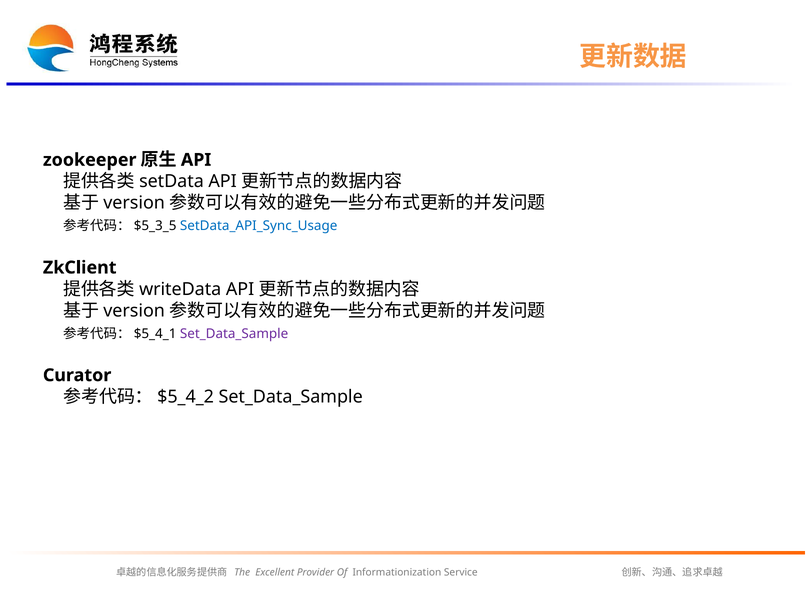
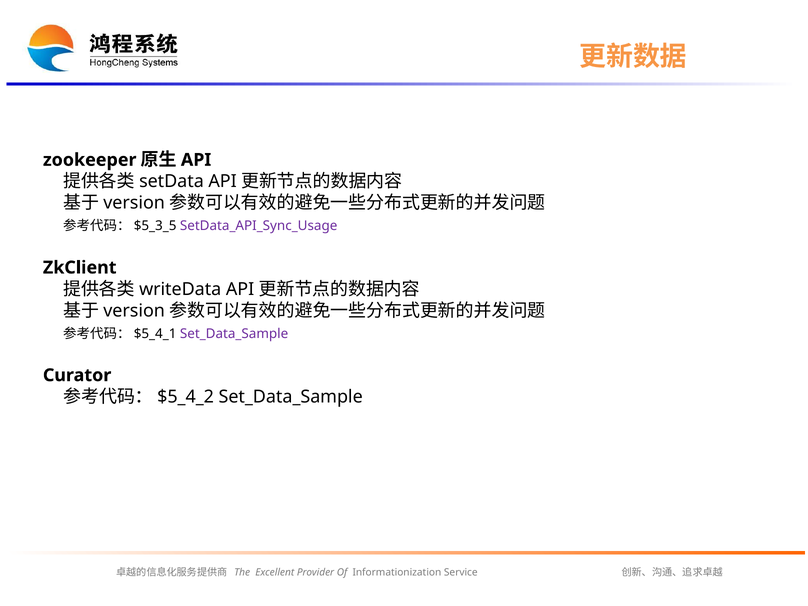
SetData_API_Sync_Usage colour: blue -> purple (259, 226)
